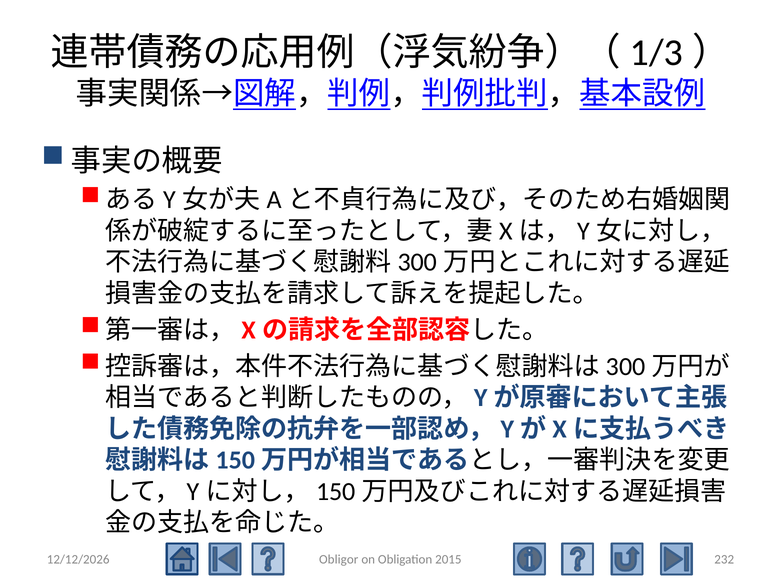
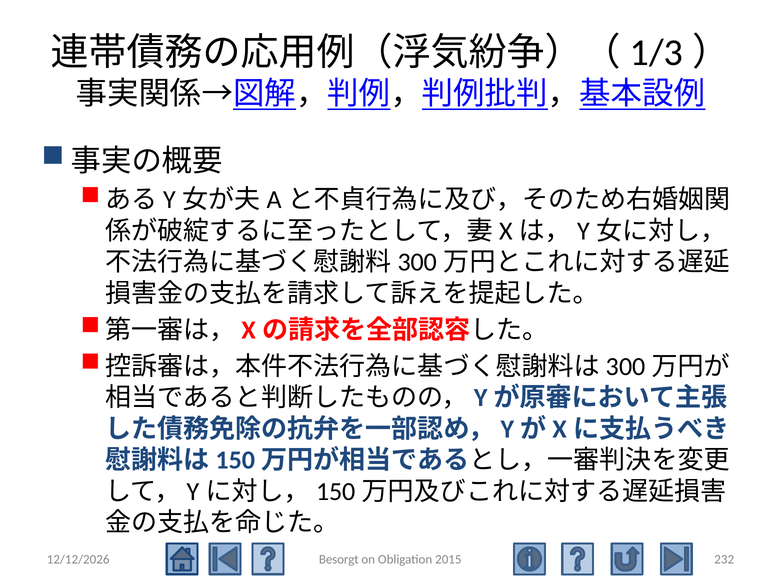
Obligor: Obligor -> Besorgt (339, 559)
